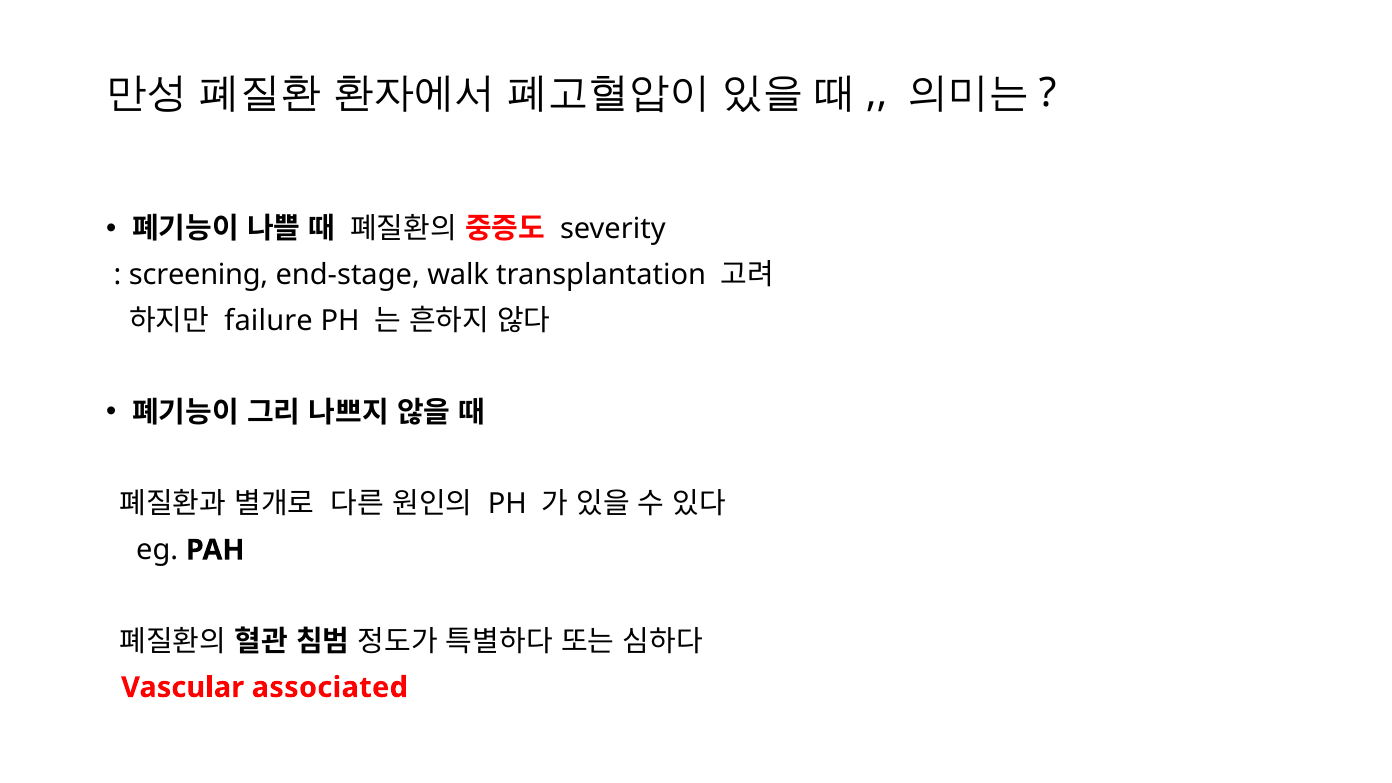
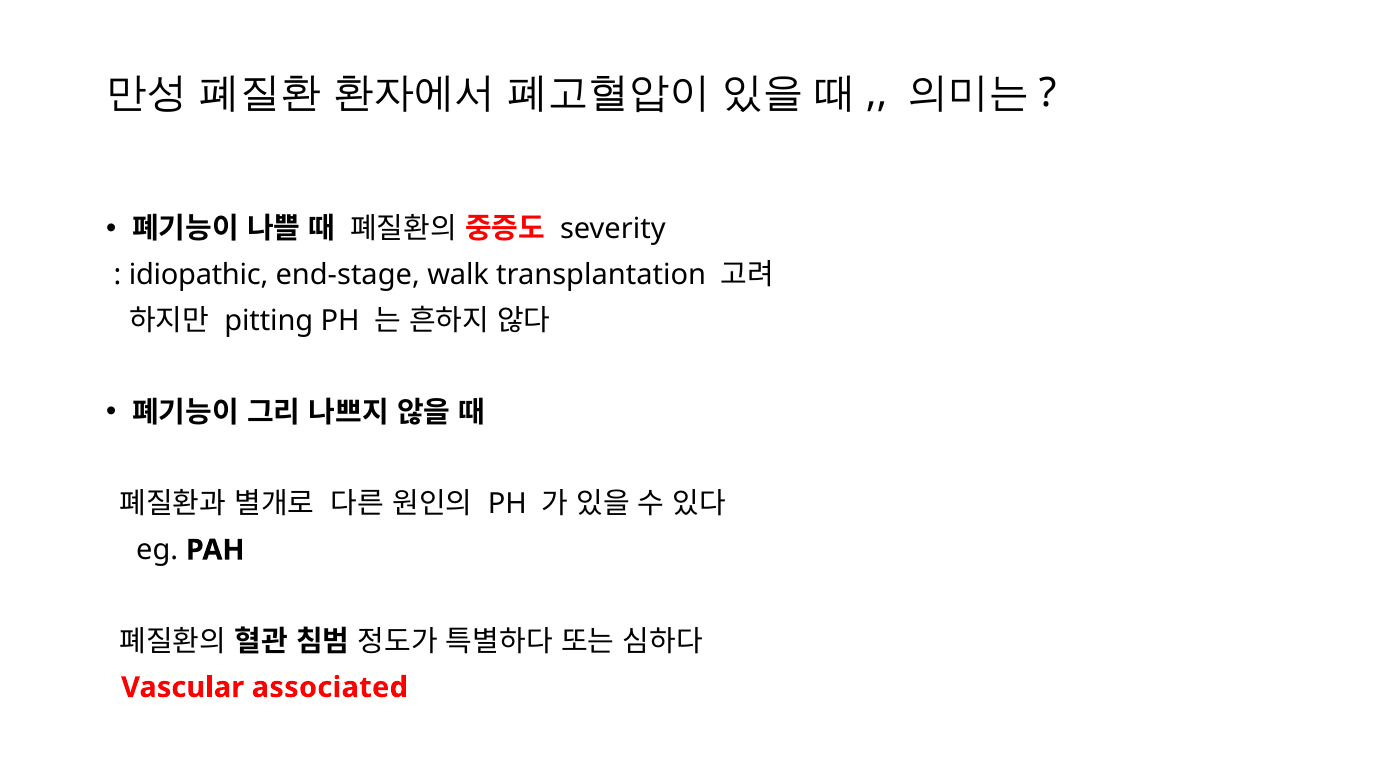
screening: screening -> idiopathic (199, 275)
failure: failure -> pitting (269, 321)
